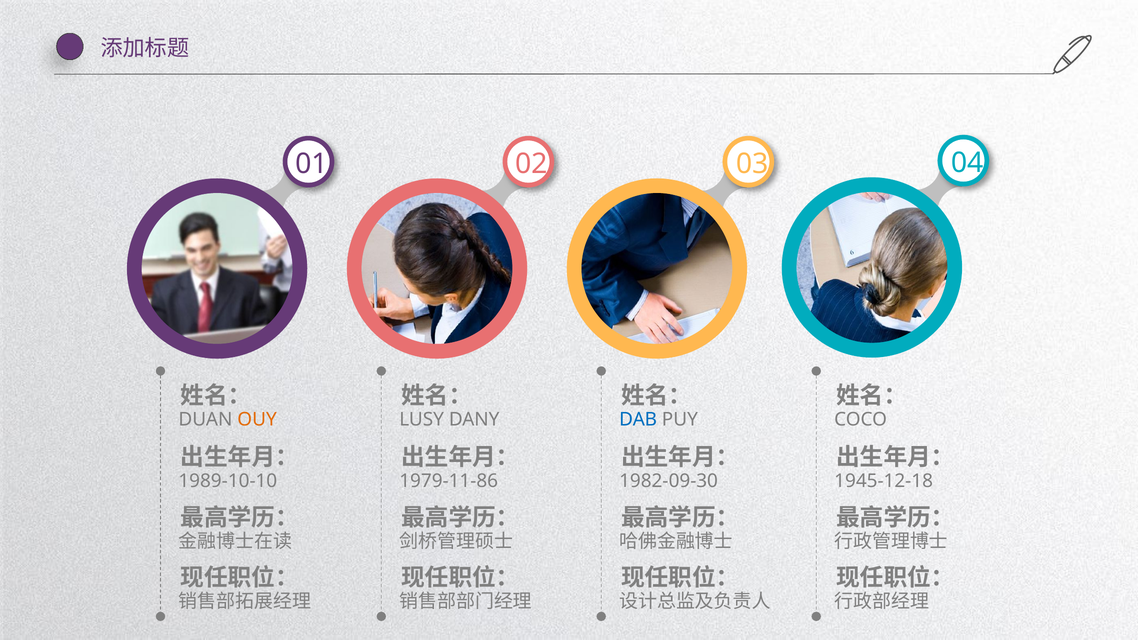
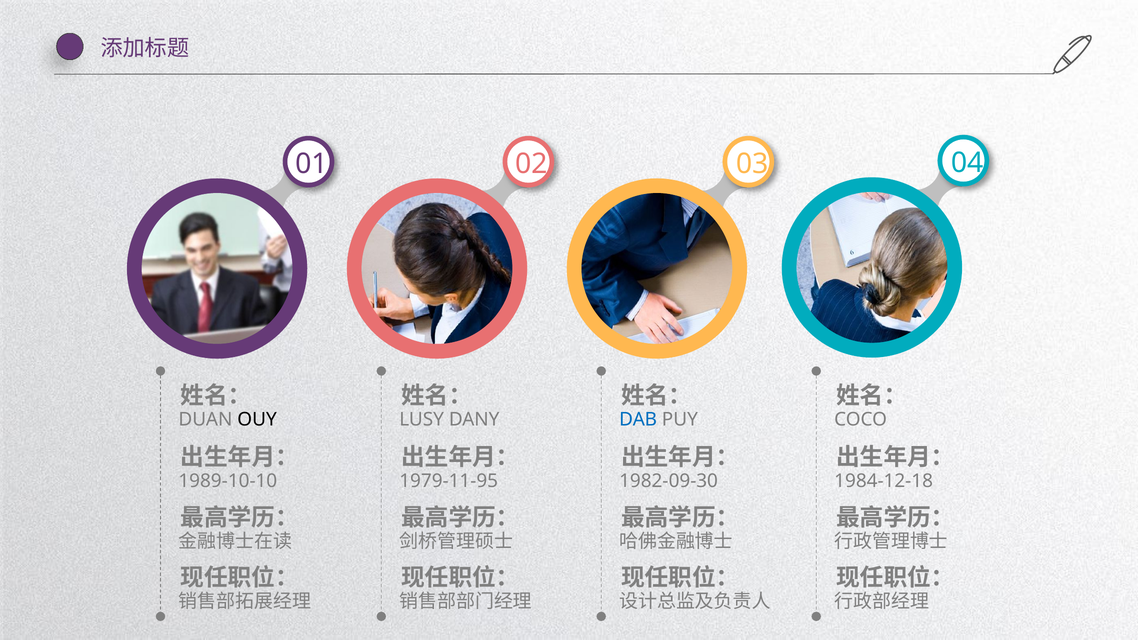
OUY colour: orange -> black (257, 420)
1979-11-86: 1979-11-86 -> 1979-11-95 (449, 481)
1945-12-18: 1945-12-18 -> 1984-12-18 (884, 481)
